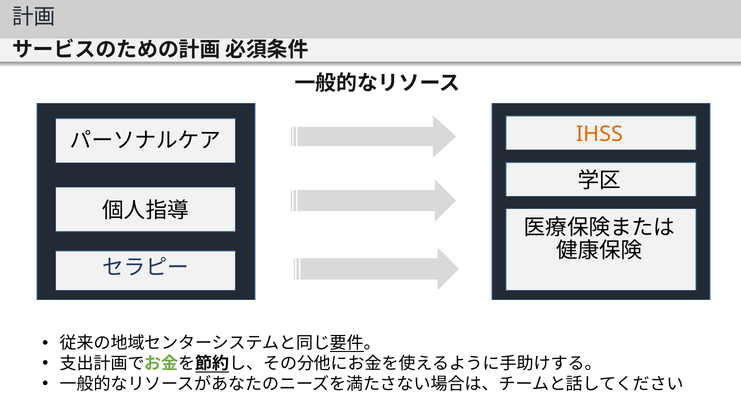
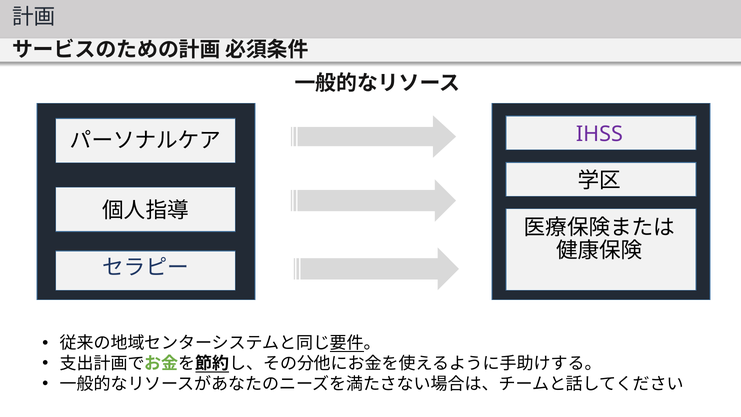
IHSS colour: orange -> purple (599, 134)
